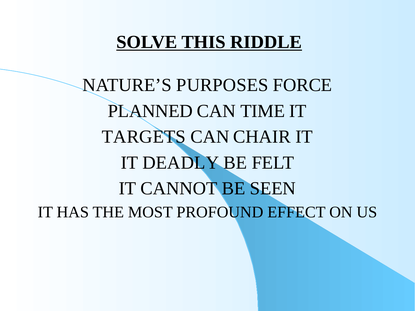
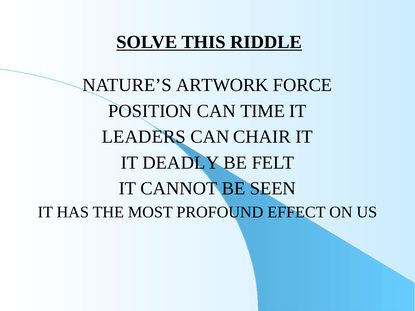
PURPOSES: PURPOSES -> ARTWORK (222, 85)
PLANNED: PLANNED -> POSITION (150, 111)
TARGETS: TARGETS -> LEADERS (144, 137)
